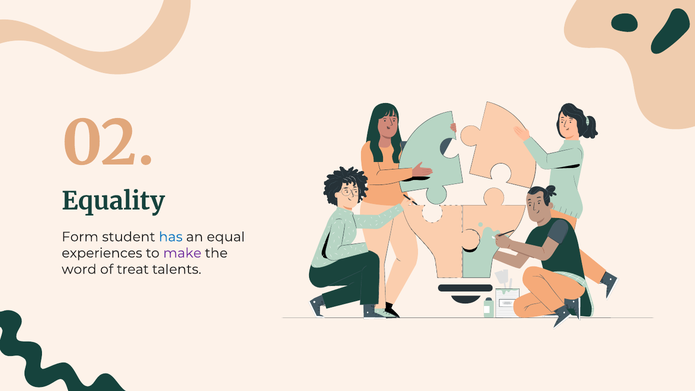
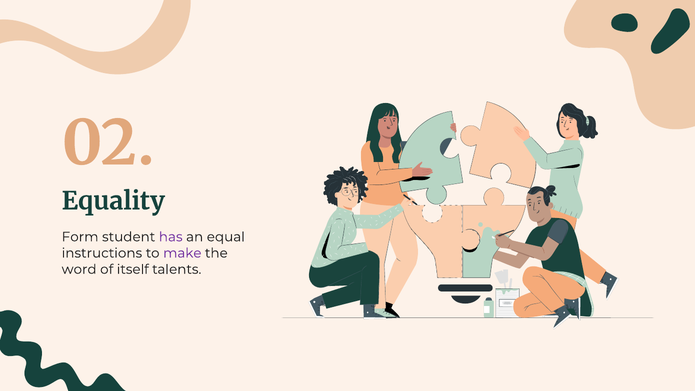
has colour: blue -> purple (171, 237)
experiences: experiences -> instructions (102, 253)
treat: treat -> itself (133, 269)
